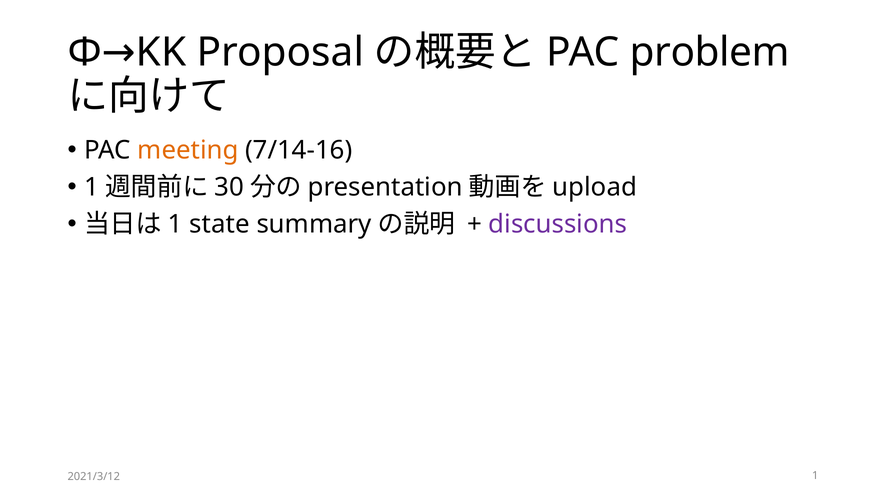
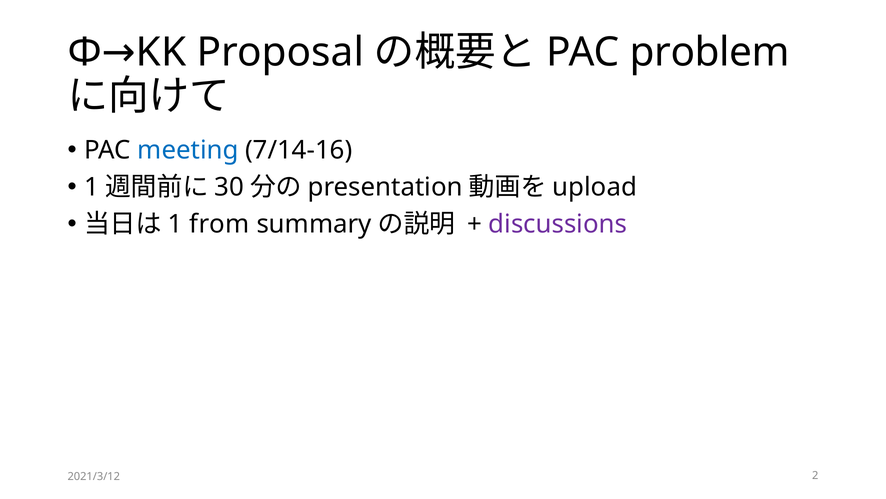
meeting colour: orange -> blue (188, 150)
state: state -> from (219, 224)
2021/3/12 1: 1 -> 2 (815, 475)
